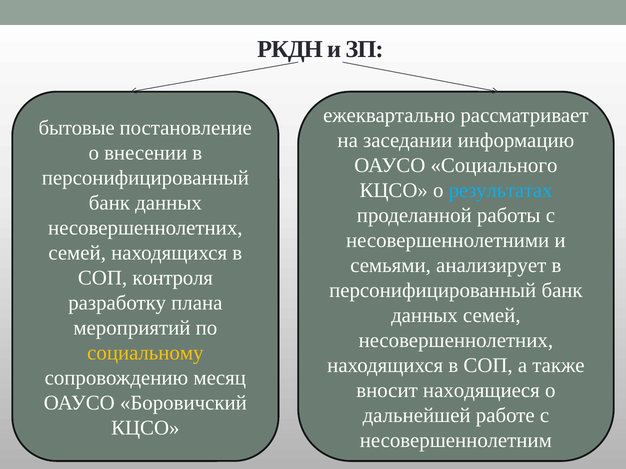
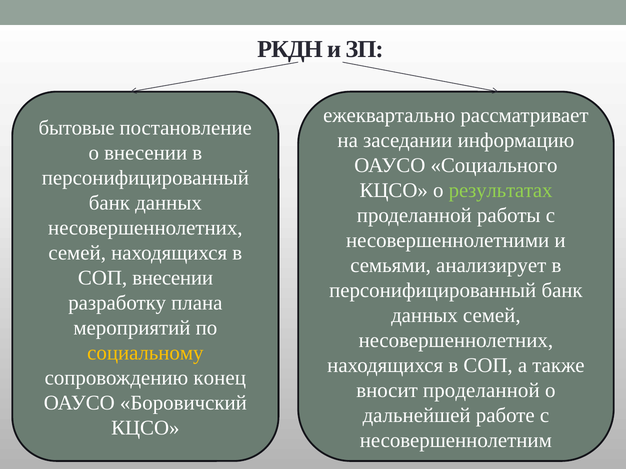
результатах colour: light blue -> light green (501, 190)
СОП контроля: контроля -> внесении (173, 278)
месяц: месяц -> конец (220, 378)
вносит находящиеся: находящиеся -> проделанной (481, 391)
